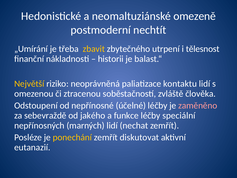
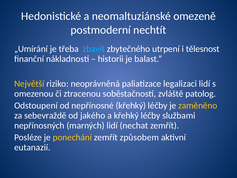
zbavit colour: yellow -> light blue (94, 49)
kontaktu: kontaktu -> legalizaci (180, 84)
člověka: člověka -> patolog (201, 94)
nepřínosné účelné: účelné -> křehký (131, 105)
zaměněno colour: pink -> yellow (198, 105)
a funkce: funkce -> křehký (126, 115)
speciální: speciální -> službami (179, 115)
diskutovat: diskutovat -> způsobem (139, 137)
